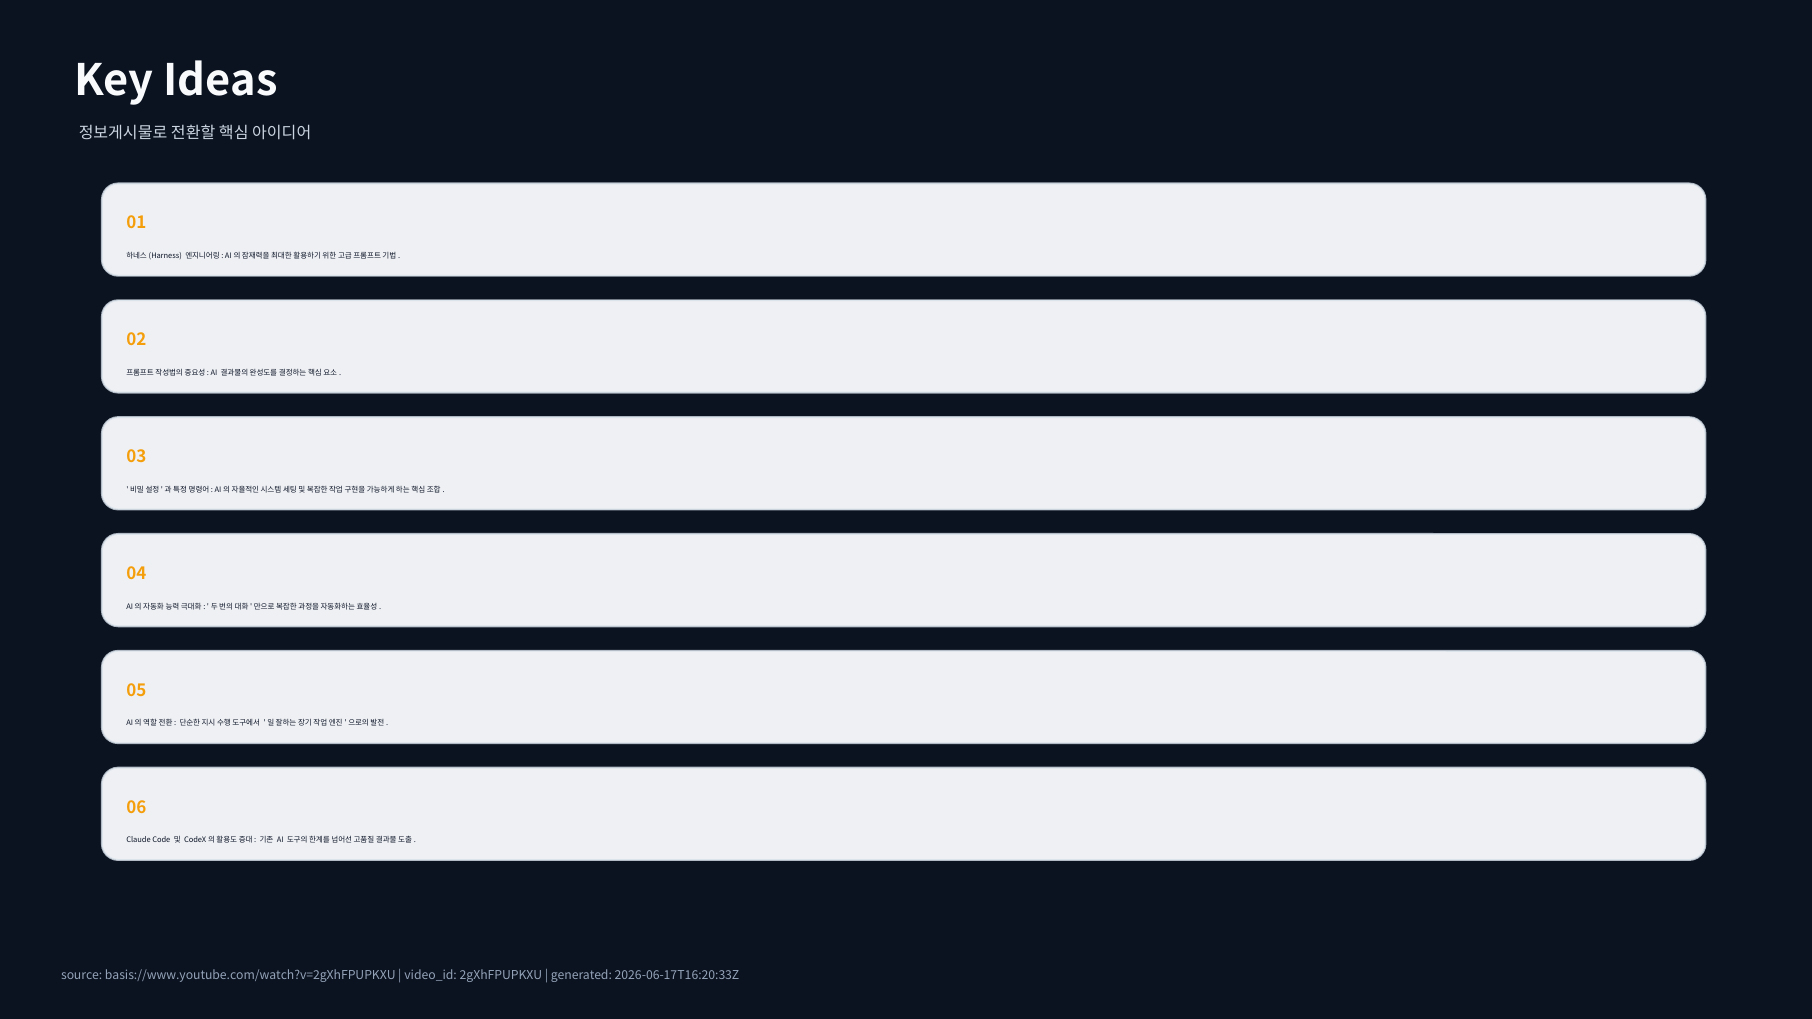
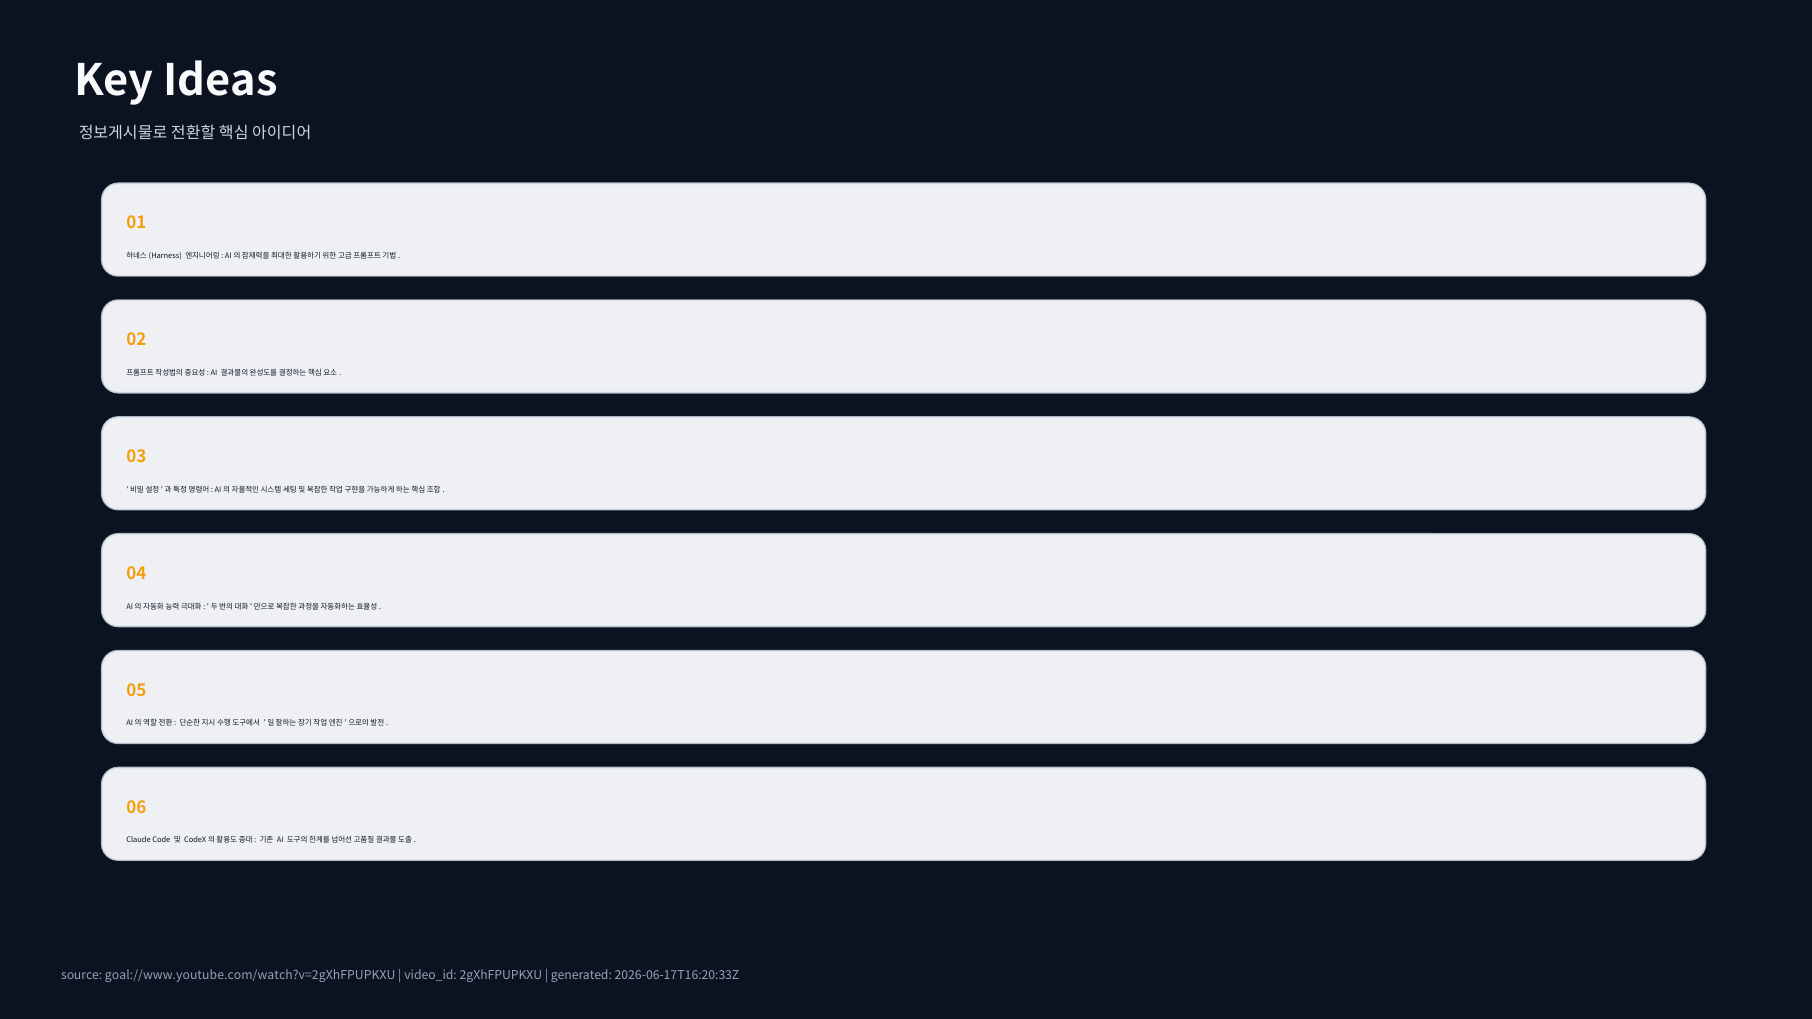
basis://www.youtube.com/watch?v=2gXhFPUPKXU: basis://www.youtube.com/watch?v=2gXhFPUPKXU -> goal://www.youtube.com/watch?v=2gXhFPUPKXU (250, 976)
